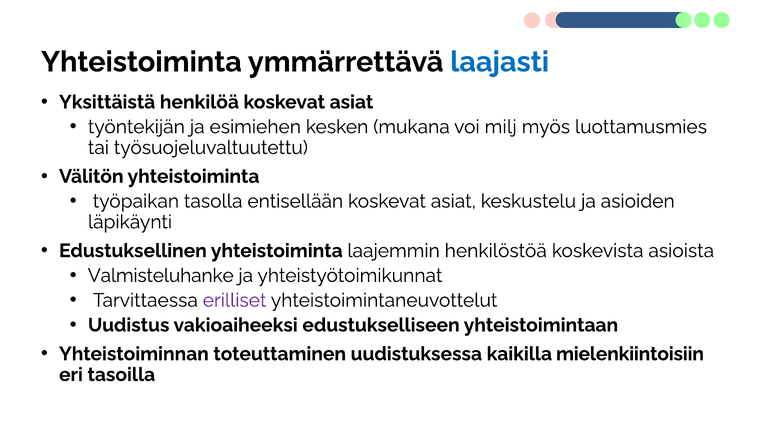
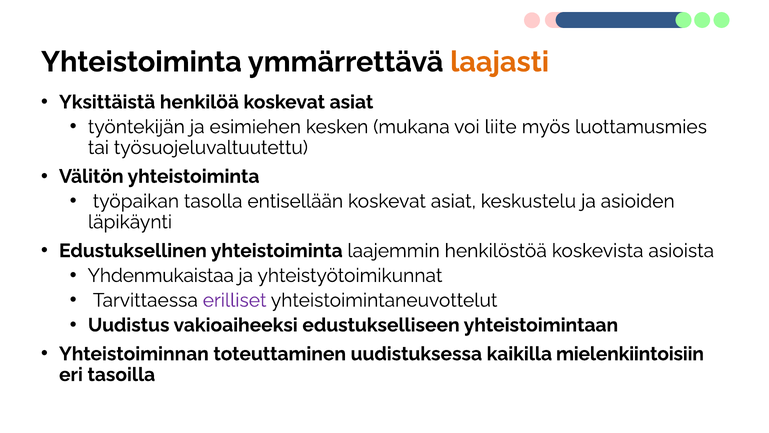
laajasti colour: blue -> orange (500, 62)
milj: milj -> liite (501, 127)
Valmisteluhanke: Valmisteluhanke -> Yhdenmukaistaa (161, 275)
